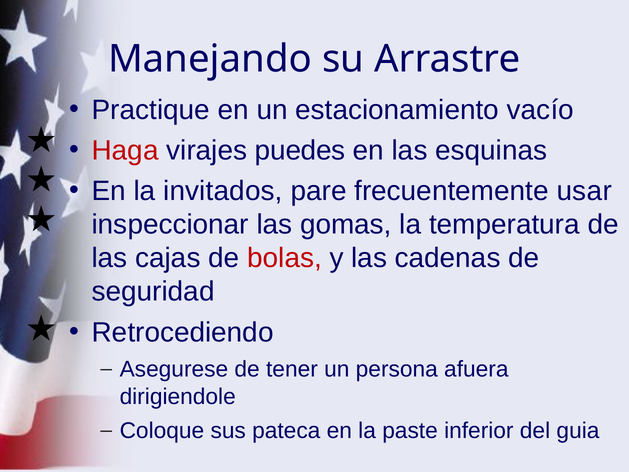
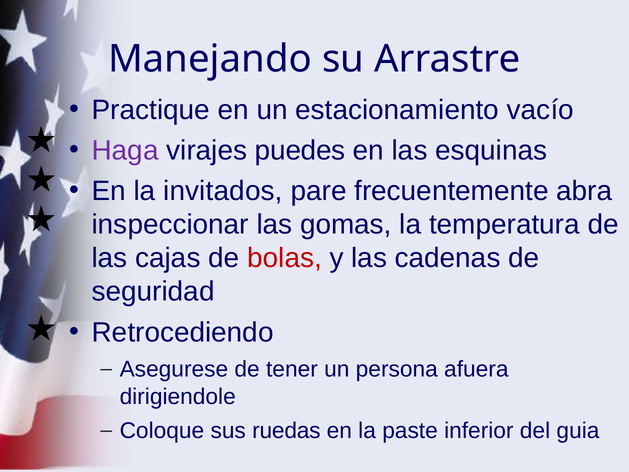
Haga colour: red -> purple (125, 150)
usar: usar -> abra (584, 191)
pateca: pateca -> ruedas (286, 431)
